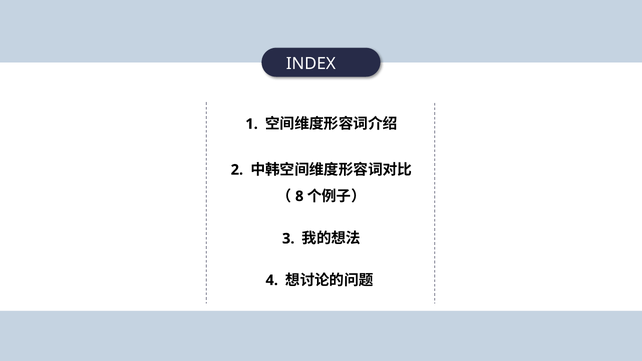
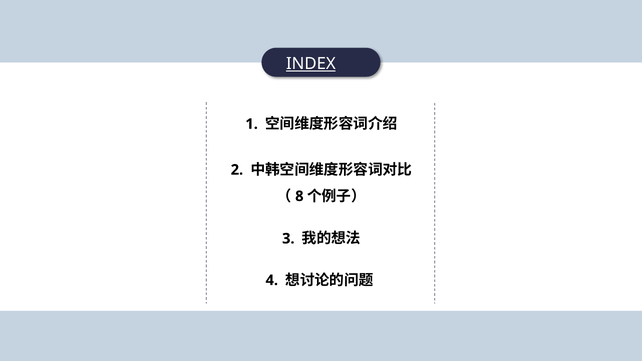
INDEX underline: none -> present (311, 64)
